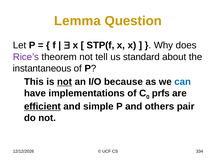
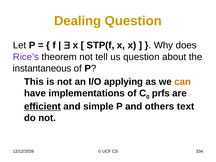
Lemma: Lemma -> Dealing (78, 21)
us standard: standard -> question (141, 57)
not underline: present -> none (65, 82)
because: because -> applying (124, 82)
can colour: blue -> orange (183, 82)
pair: pair -> text (186, 106)
